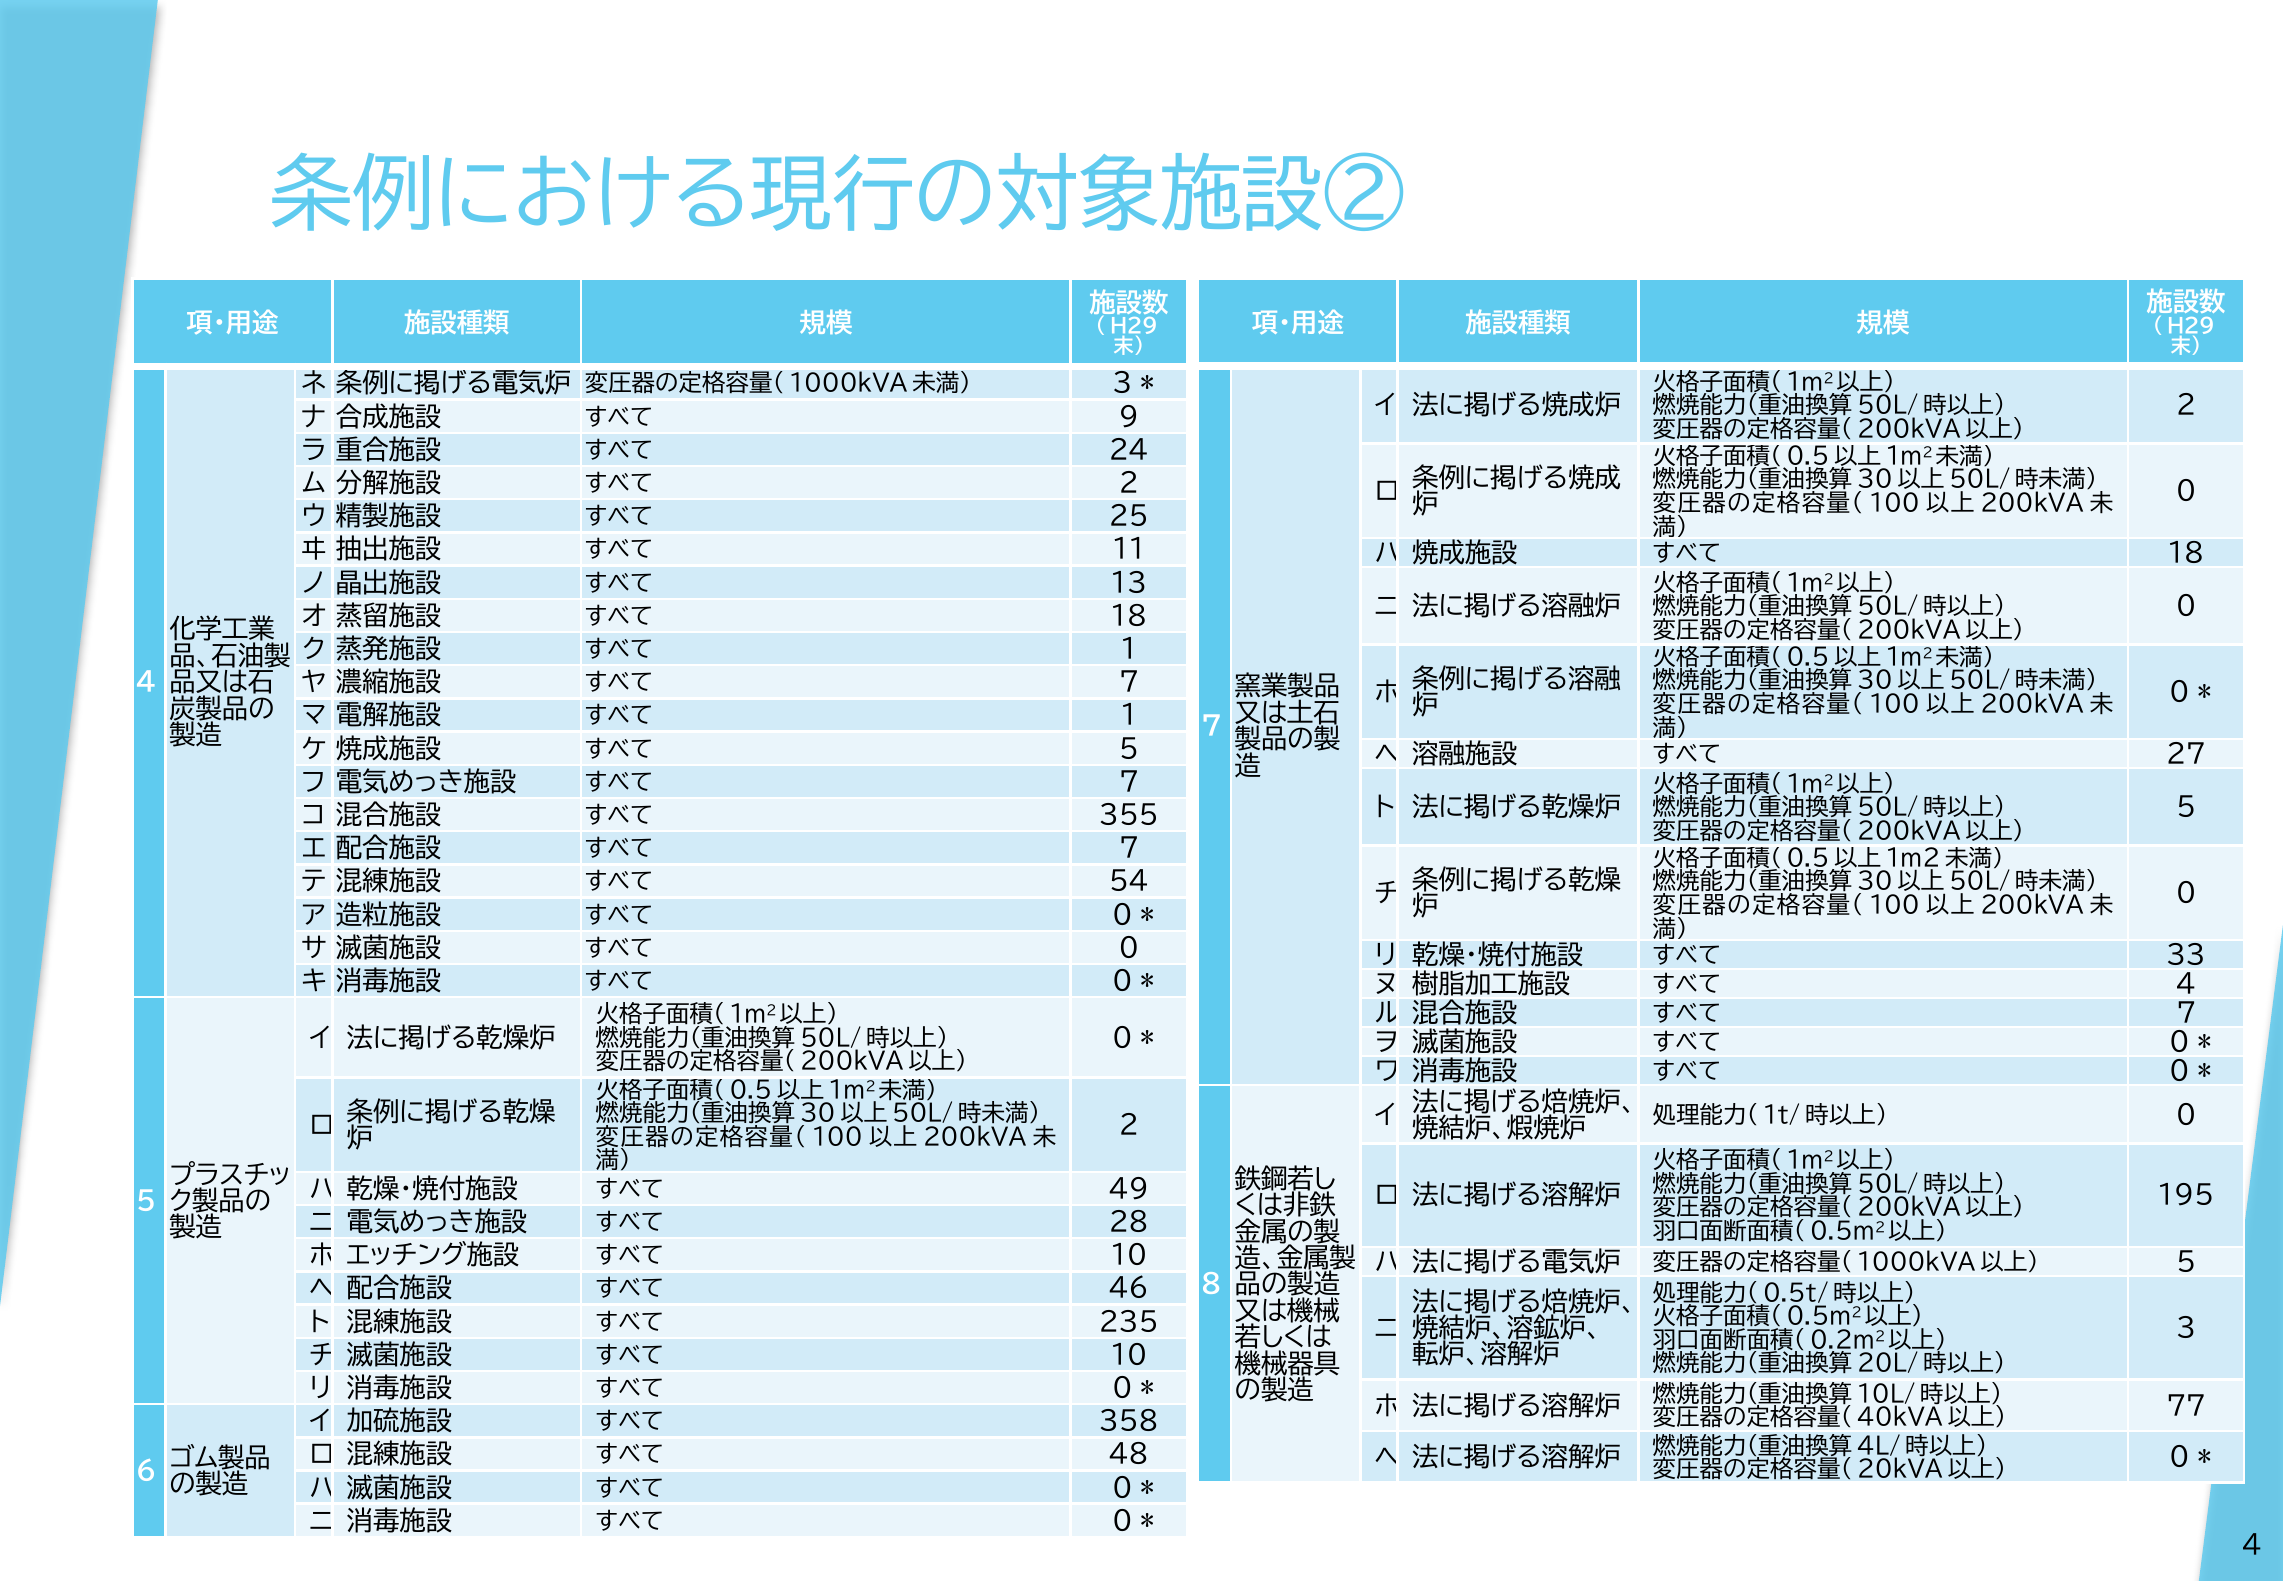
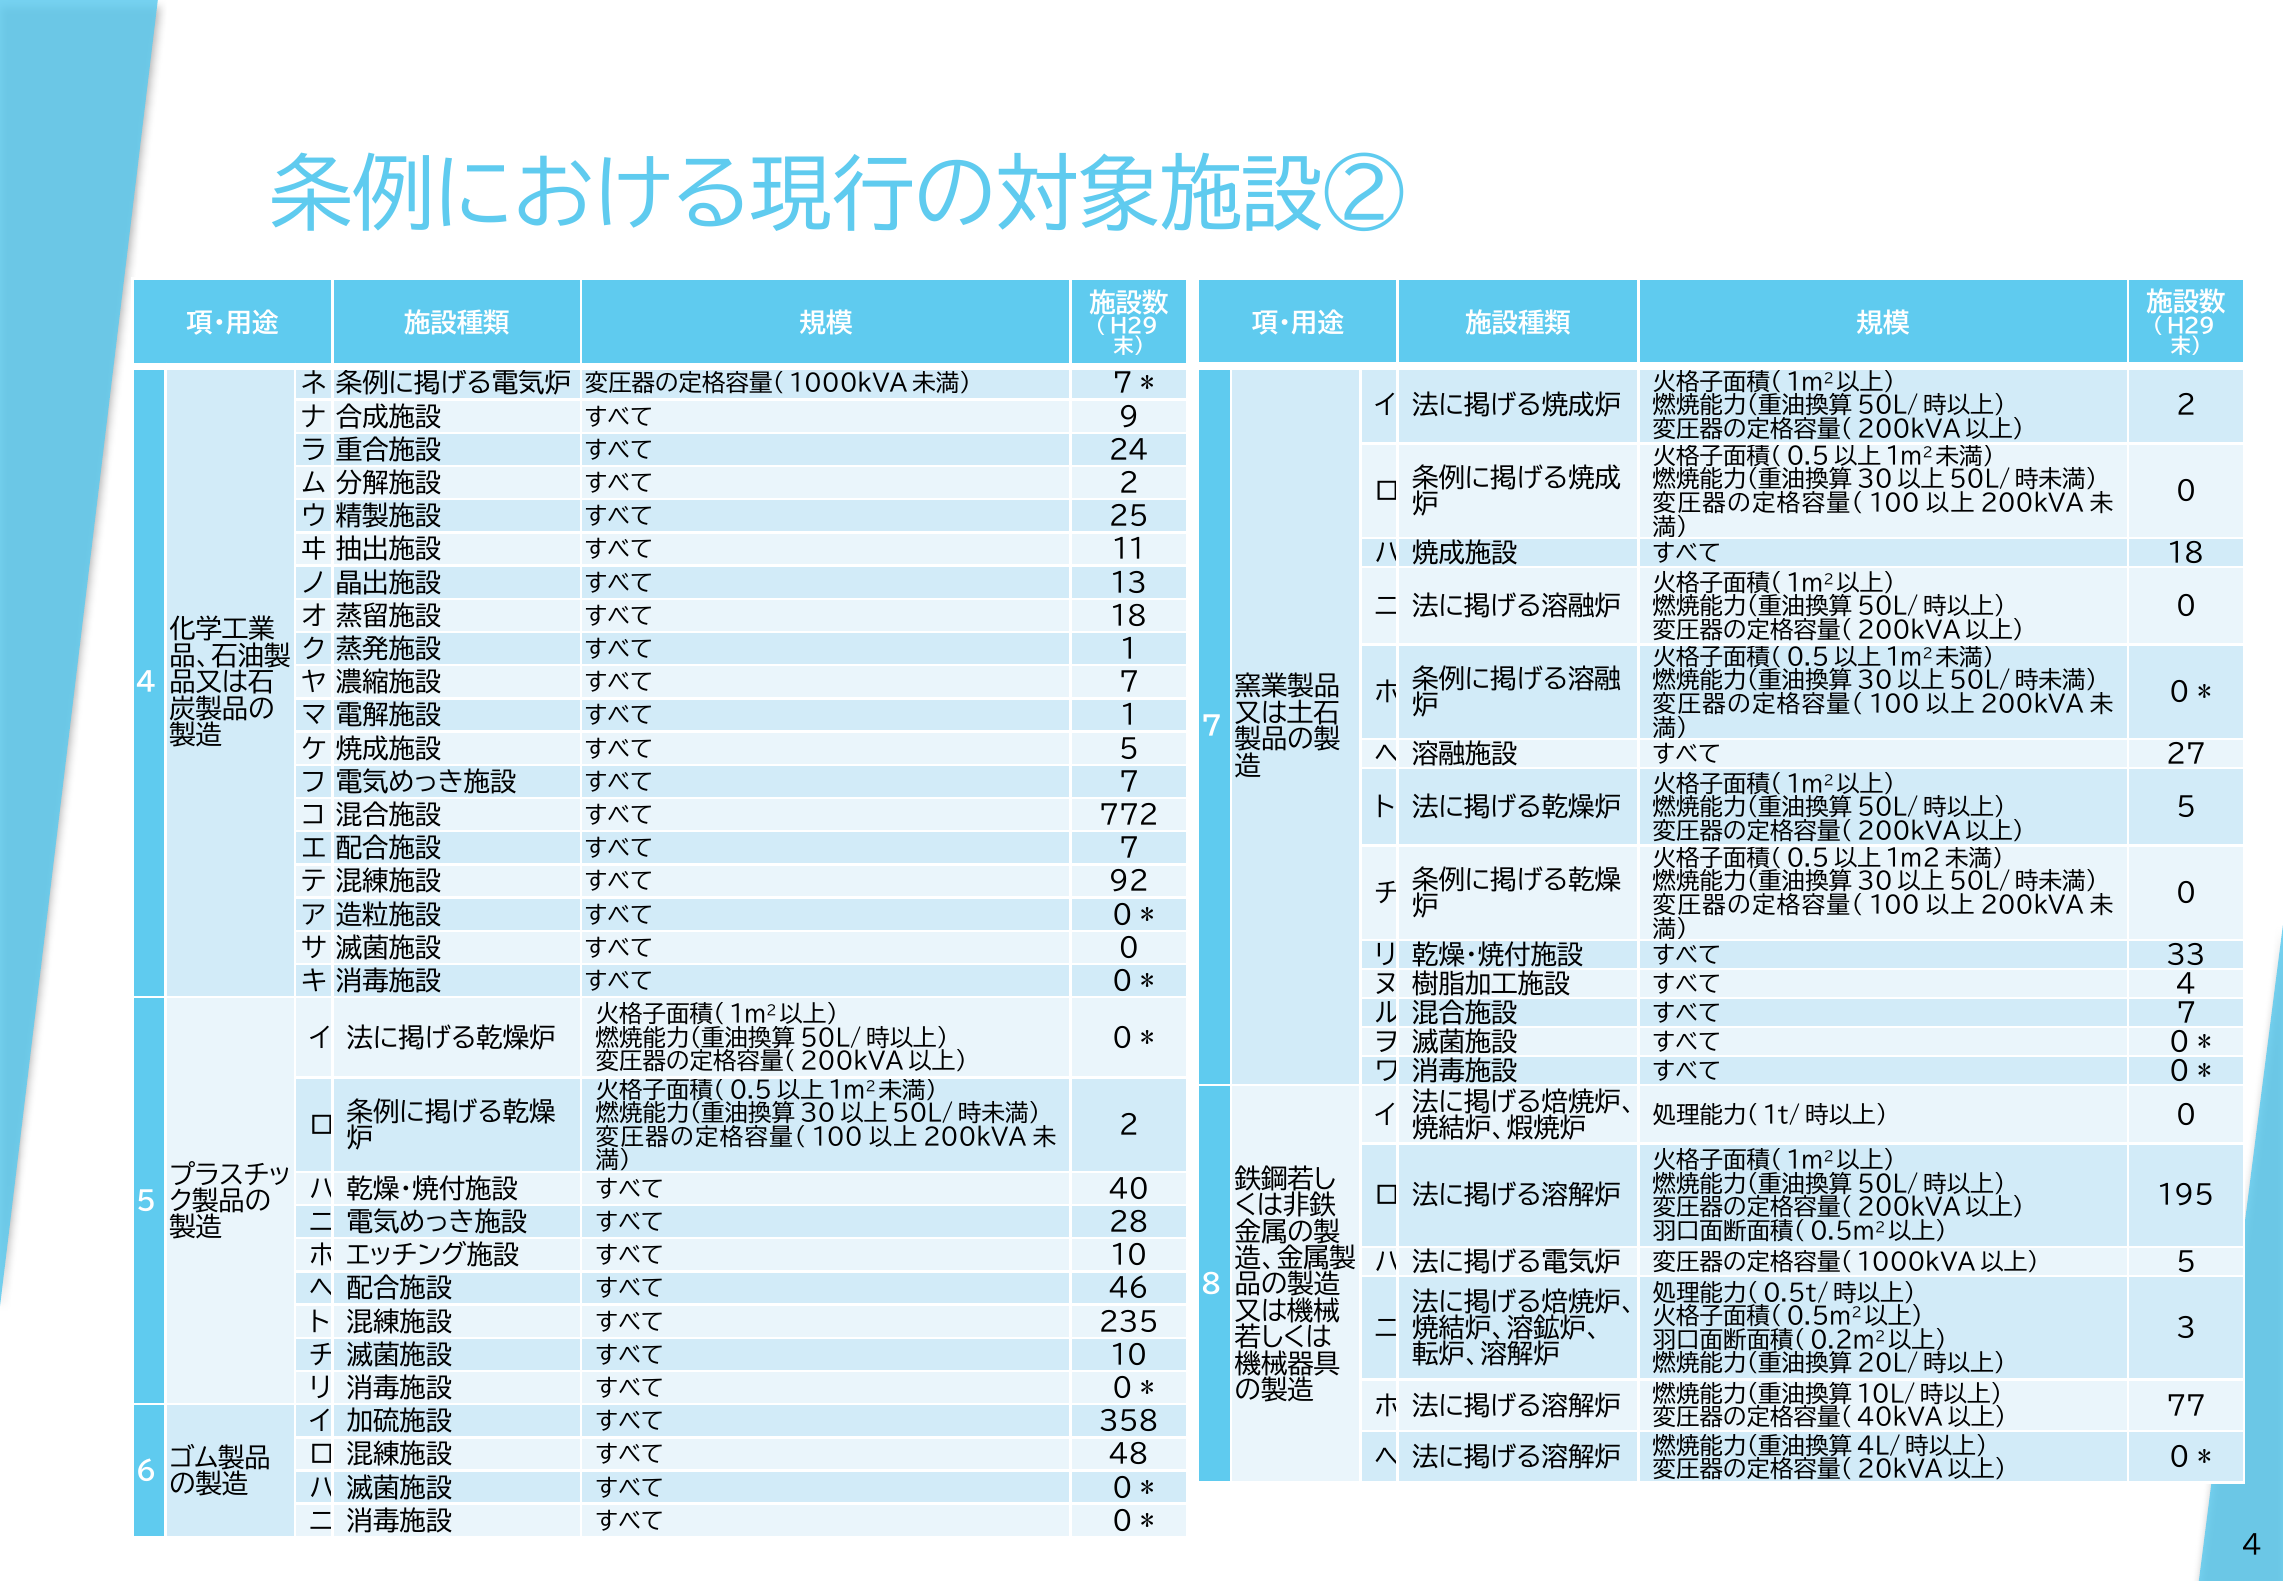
3: 3 -> 7 (1122, 384)
355: 355 -> 772 (1129, 816)
54: 54 -> 92 (1129, 882)
49: 49 -> 40 (1129, 1189)
